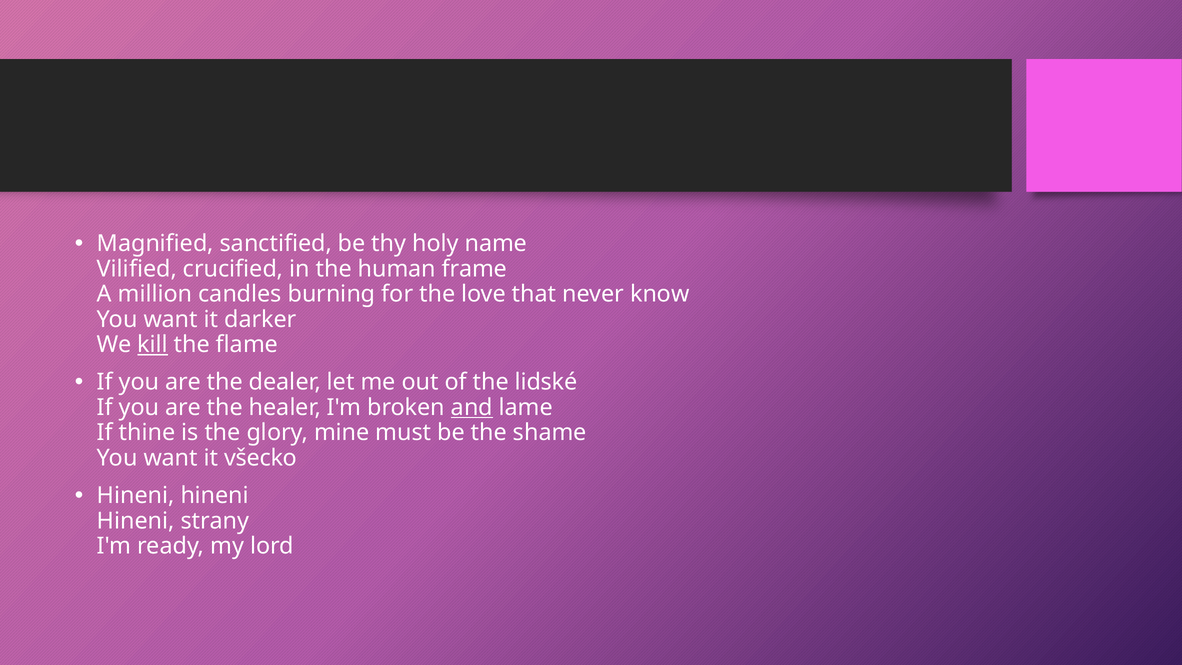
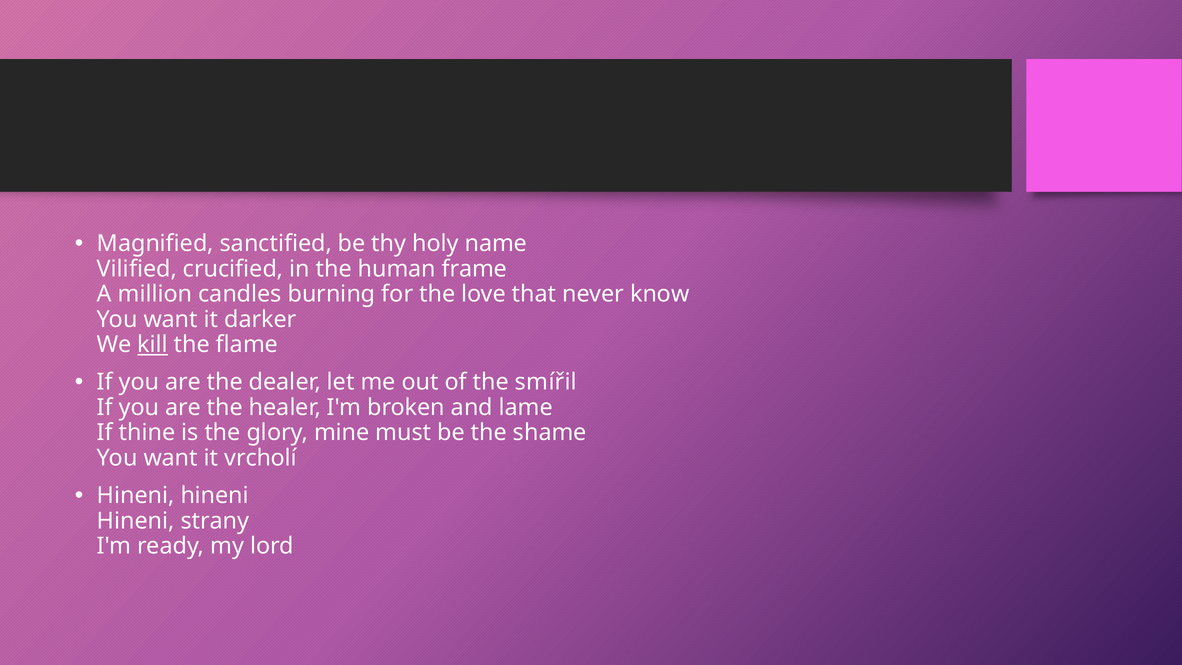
lidské: lidské -> smířil (546, 382)
and underline: present -> none (472, 407)
všecko: všecko -> vrcholí (261, 458)
